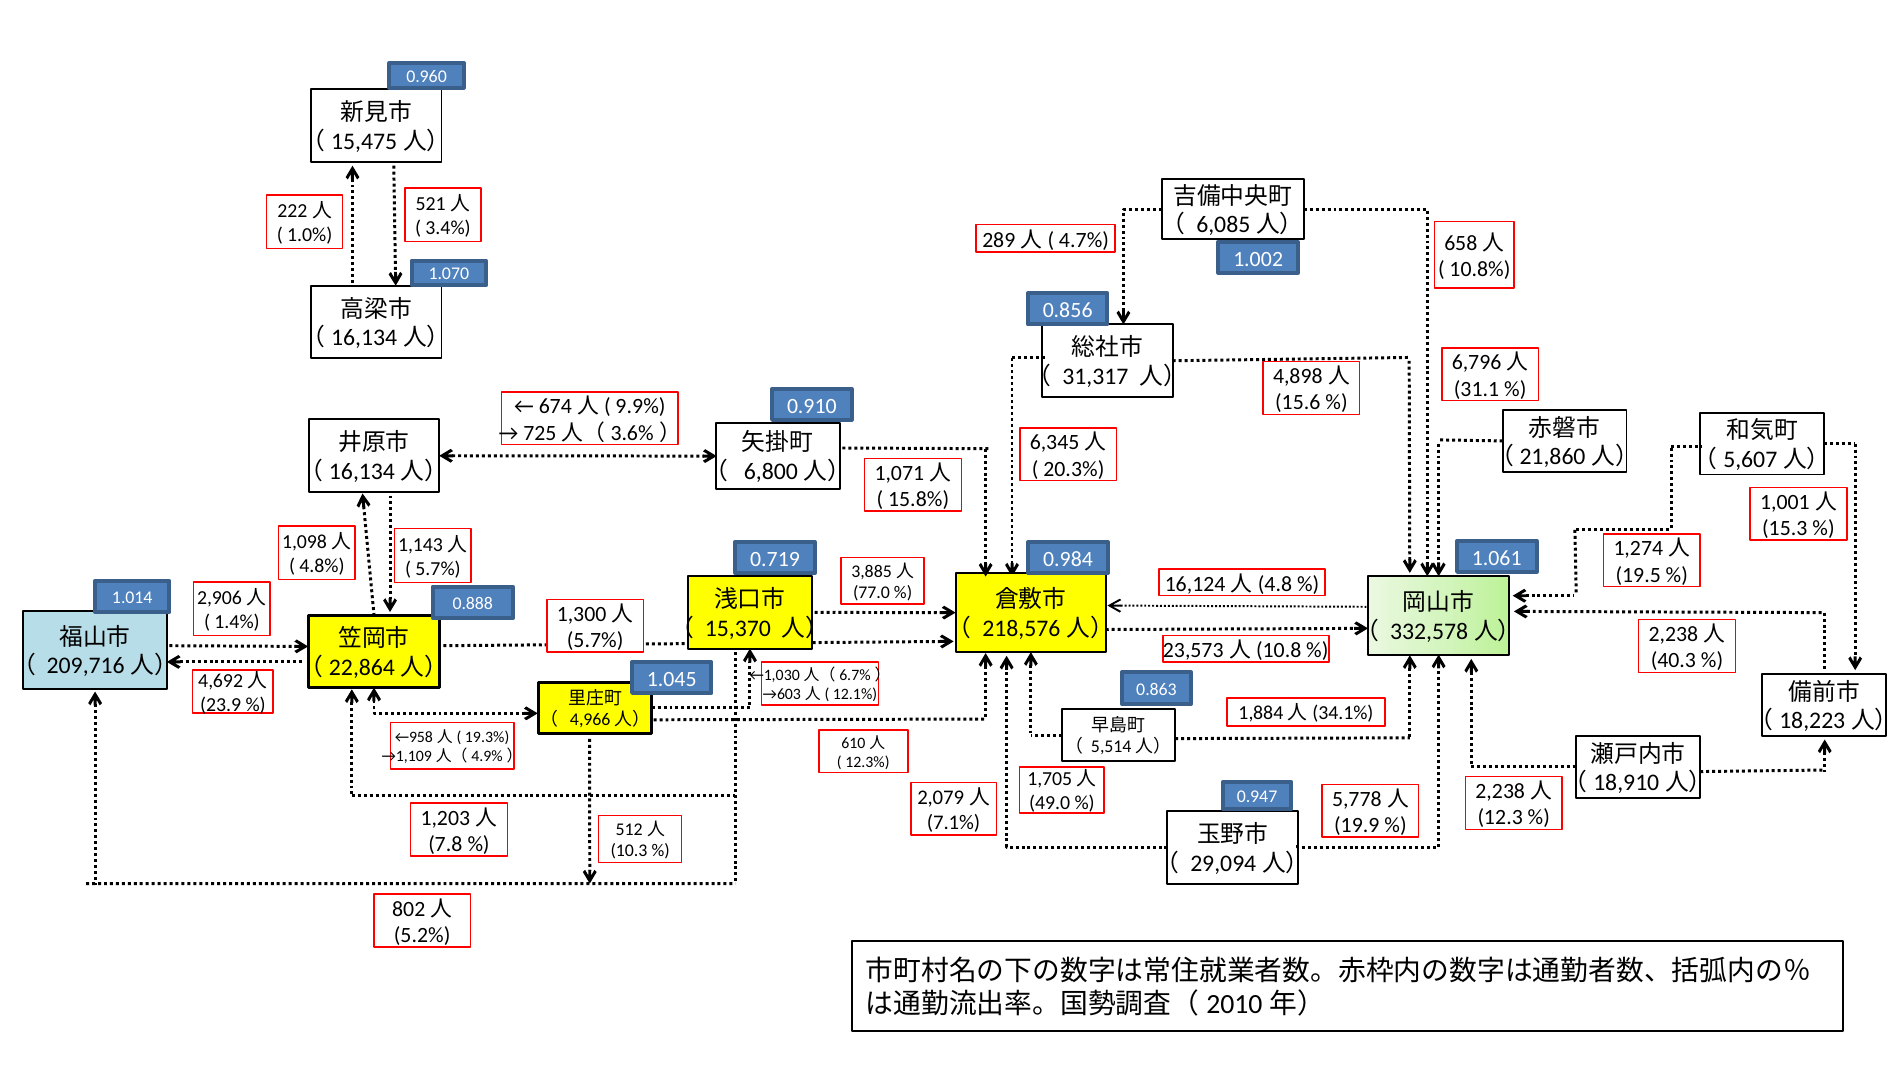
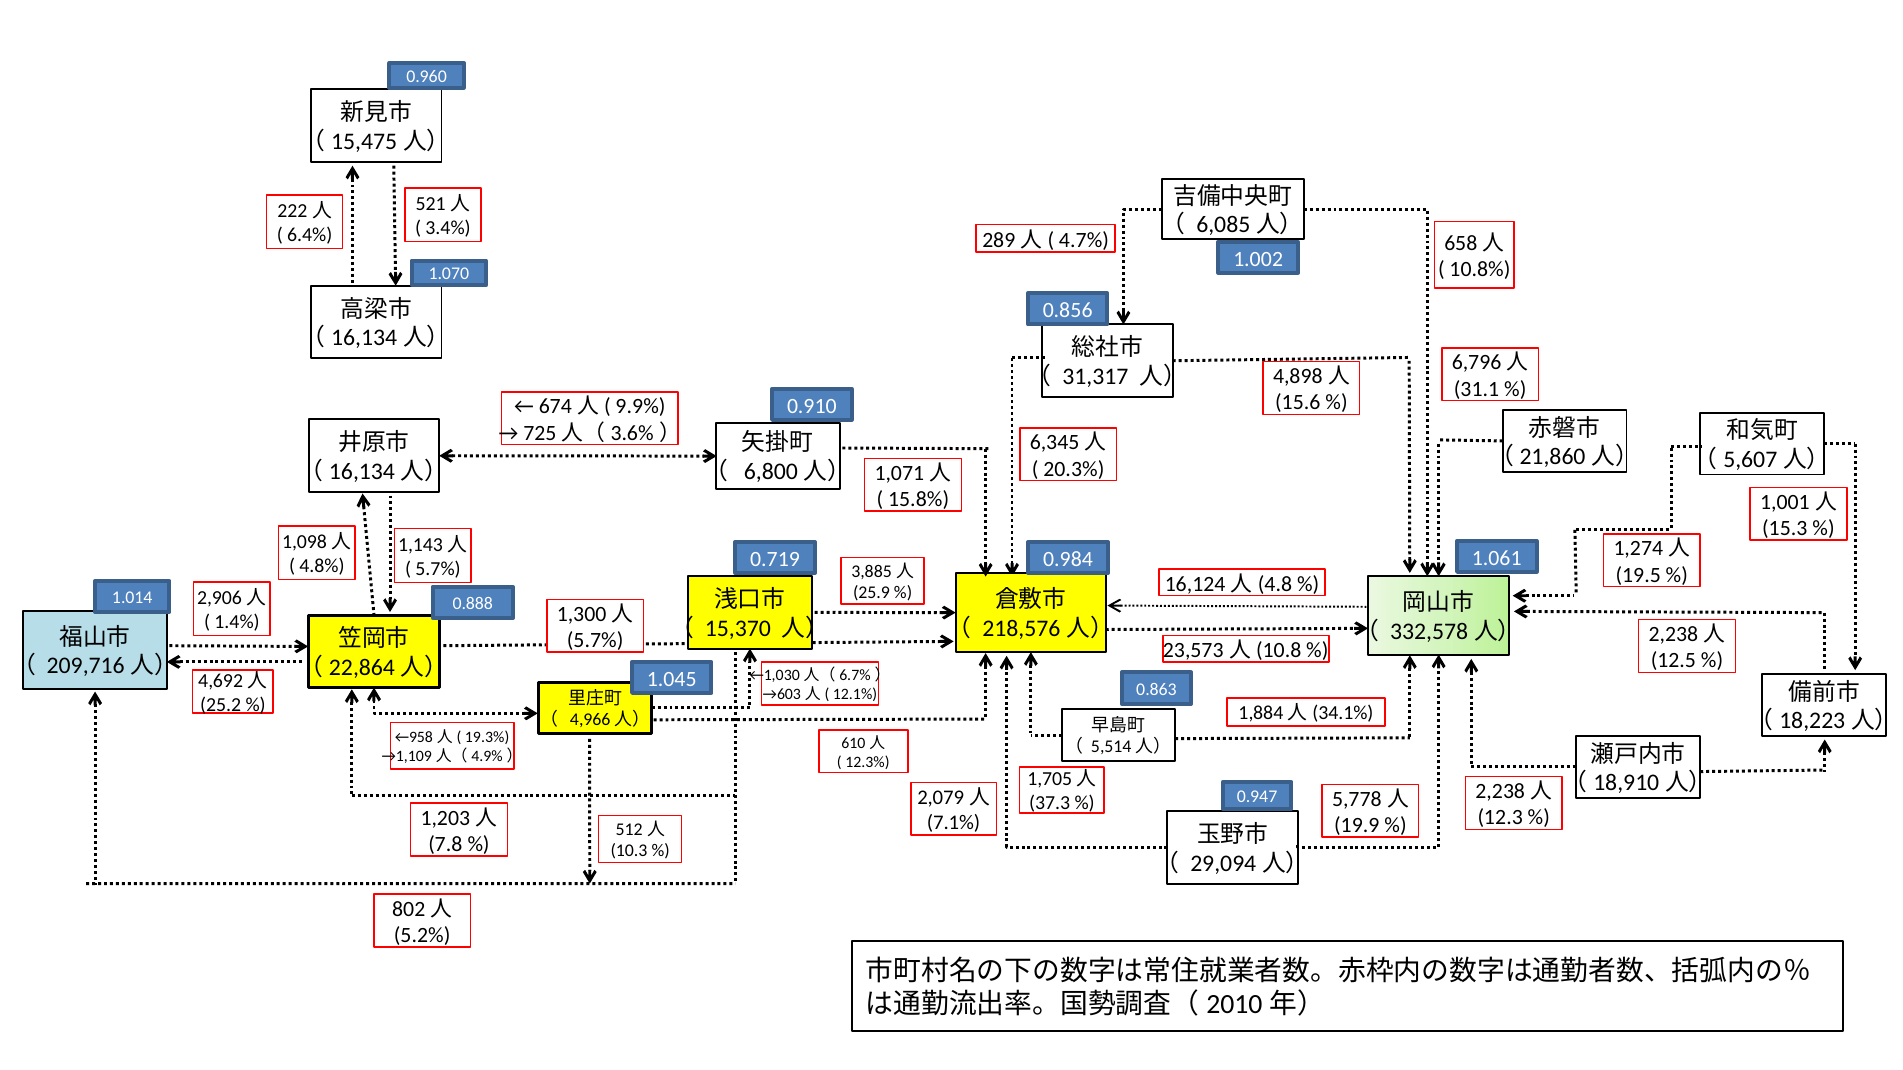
1.0%: 1.0% -> 6.4% (310, 235)
77.0: 77.0 -> 25.9 (872, 593)
40.3: 40.3 -> 12.5 (1673, 661)
23.9: 23.9 -> 25.2 (221, 705)
49.0: 49.0 -> 37.3 (1050, 804)
